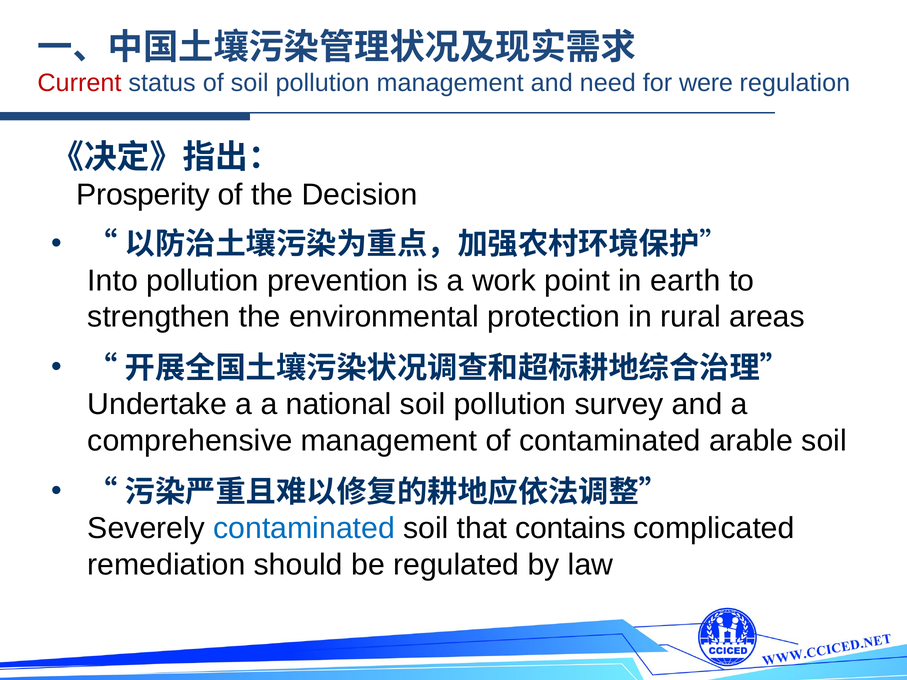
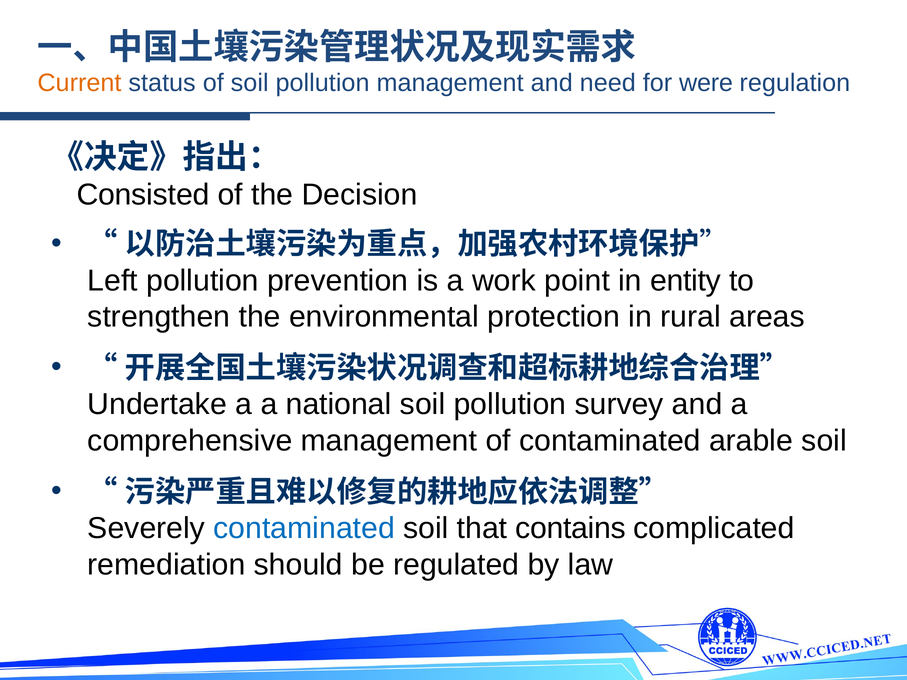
Current colour: red -> orange (79, 83)
Prosperity: Prosperity -> Consisted (143, 195)
Into: Into -> Left (113, 281)
earth: earth -> entity (686, 281)
